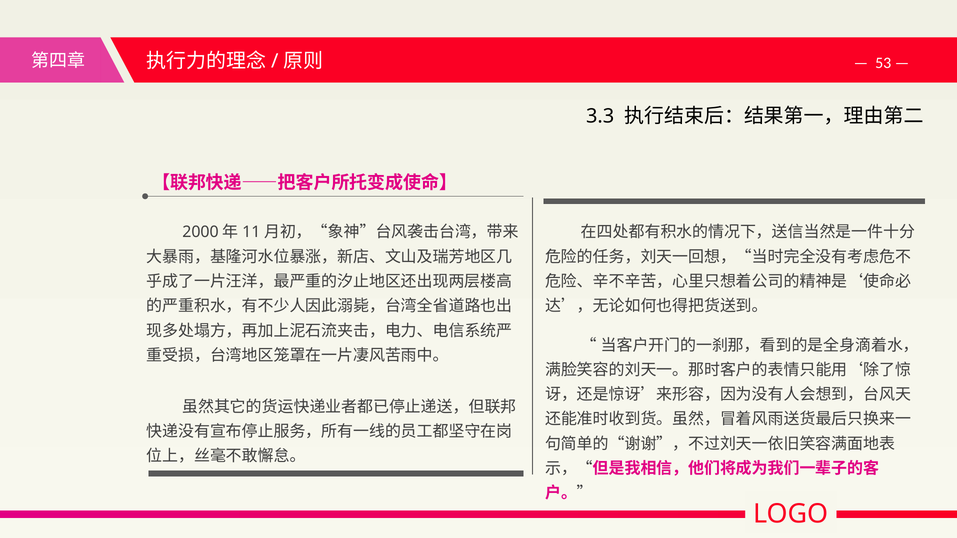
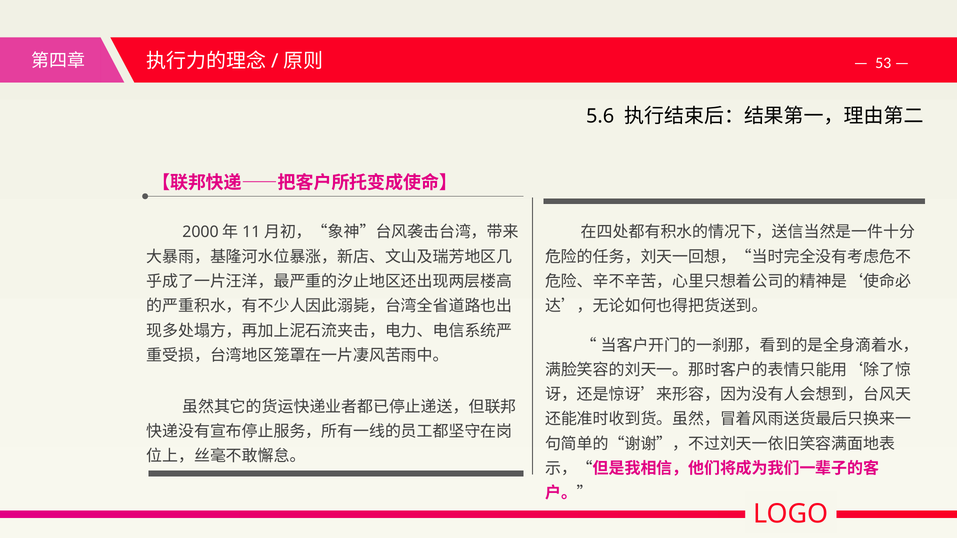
3.3: 3.3 -> 5.6 (600, 116)
